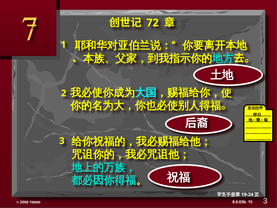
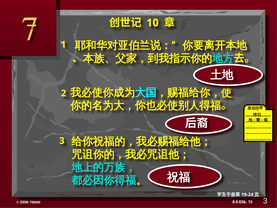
72: 72 -> 10 (153, 23)
